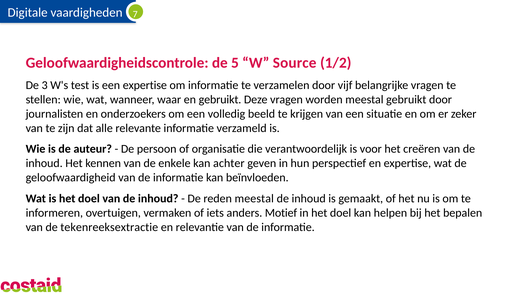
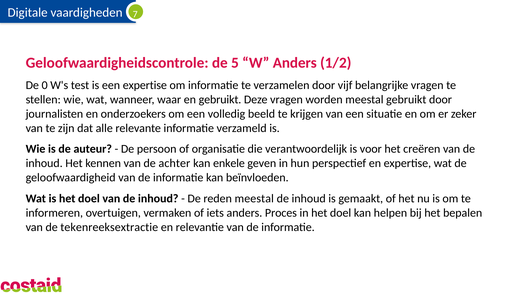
W Source: Source -> Anders (295, 63)
3: 3 -> 0 (45, 85)
enkele: enkele -> achter (174, 163)
achter: achter -> enkele (229, 163)
Motief: Motief -> Proces (281, 213)
